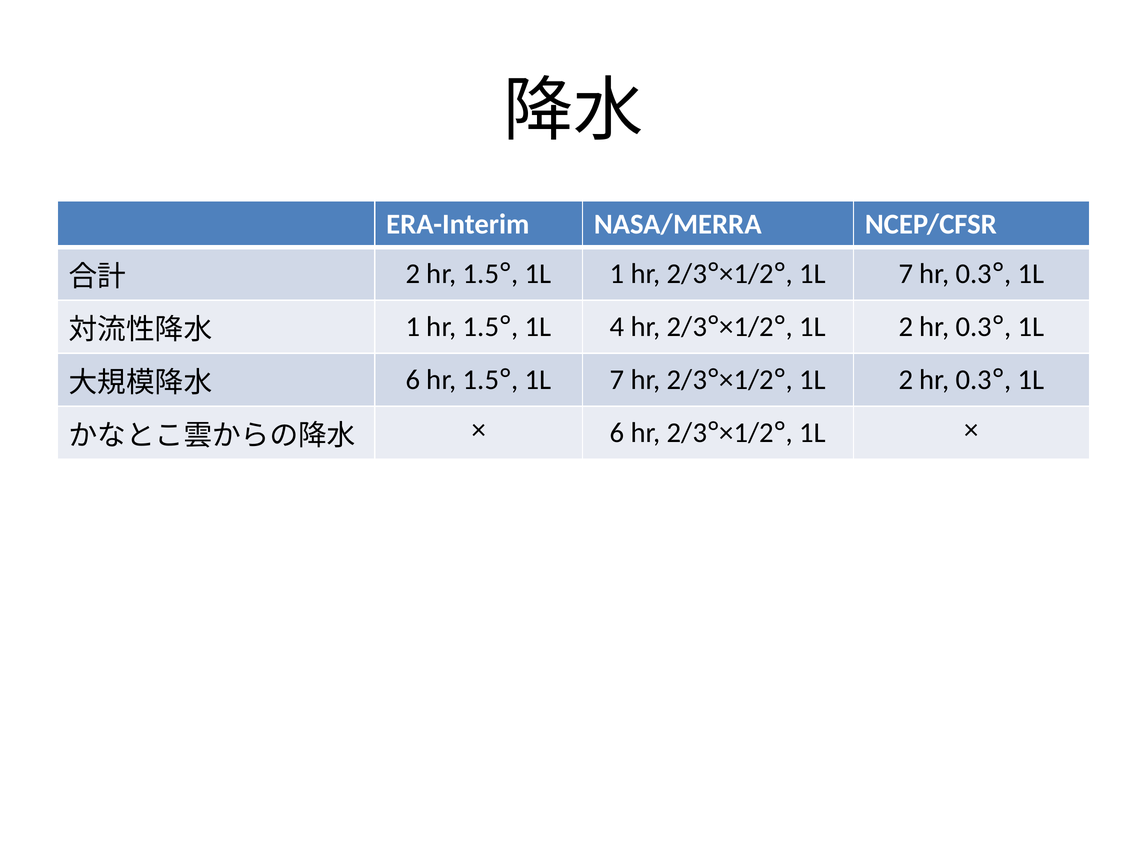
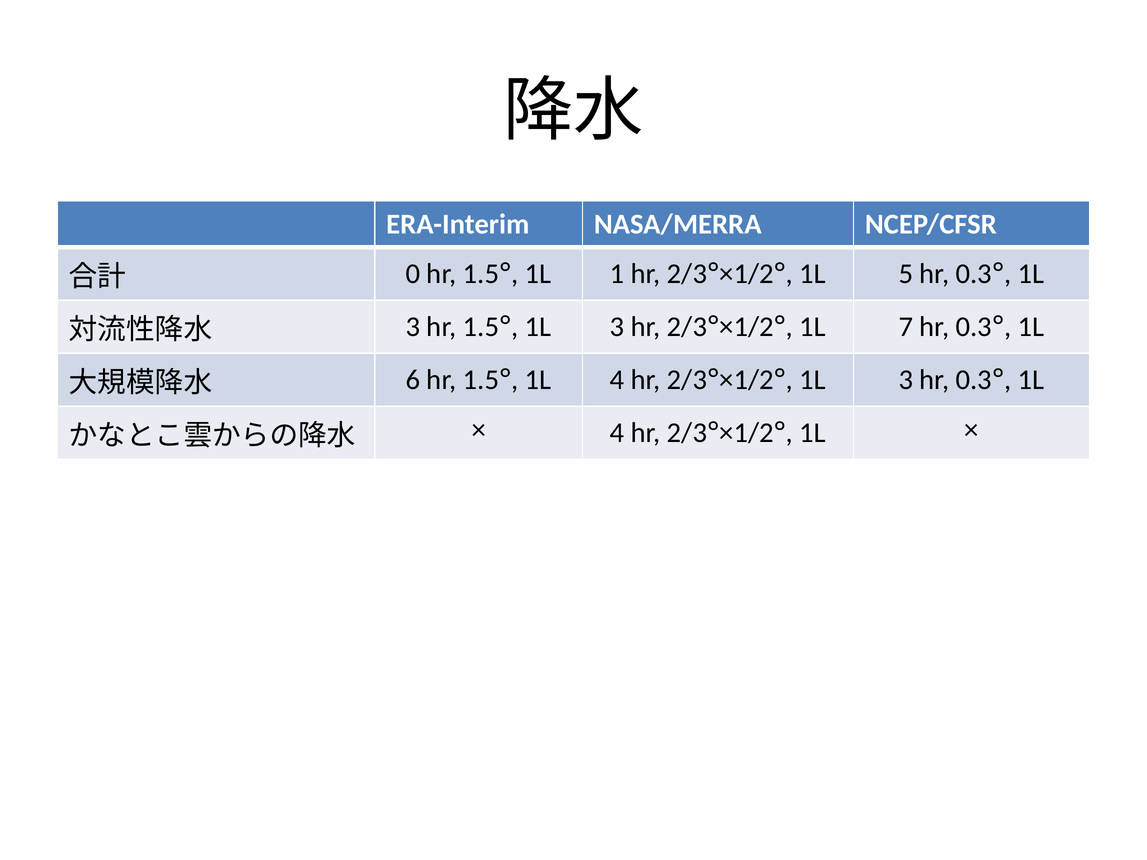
2: 2 -> 0 (413, 274)
7: 7 -> 5 (906, 274)
1: 1 -> 3 (413, 327)
4: 4 -> 3 (617, 327)
2: 2 -> 7 (906, 327)
7: 7 -> 4 (617, 380)
2: 2 -> 3 (906, 380)
6: 6 -> 4 (617, 433)
